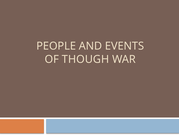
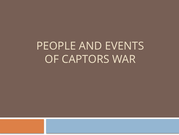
THOUGH: THOUGH -> CAPTORS (86, 59)
